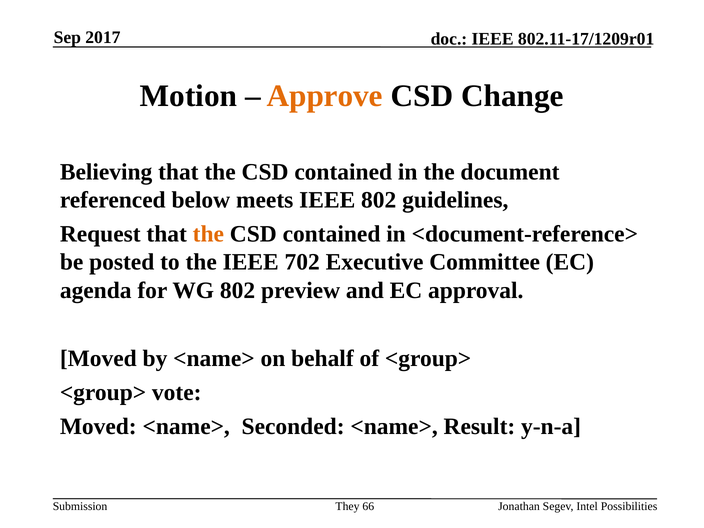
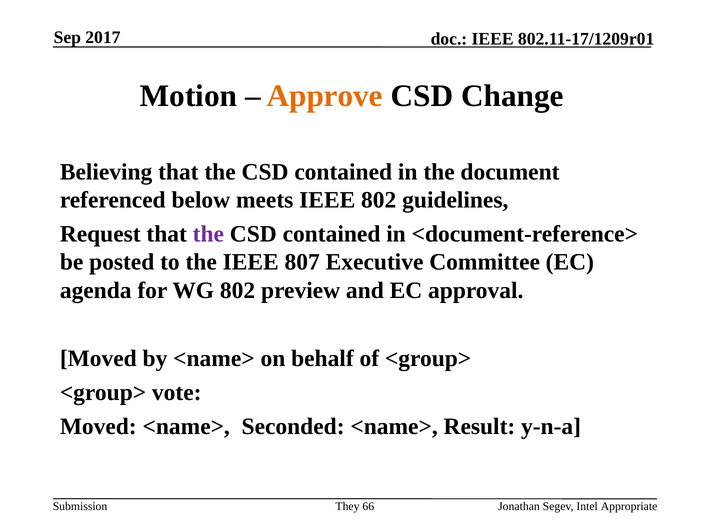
the colour: orange -> purple (208, 234)
702: 702 -> 807 (302, 262)
Possibilities: Possibilities -> Appropriate (629, 506)
